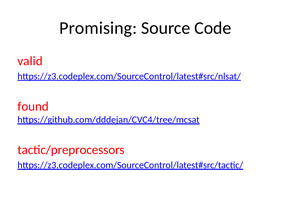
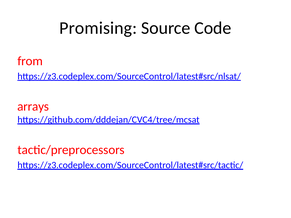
valid: valid -> from (30, 61)
found: found -> arrays (33, 107)
